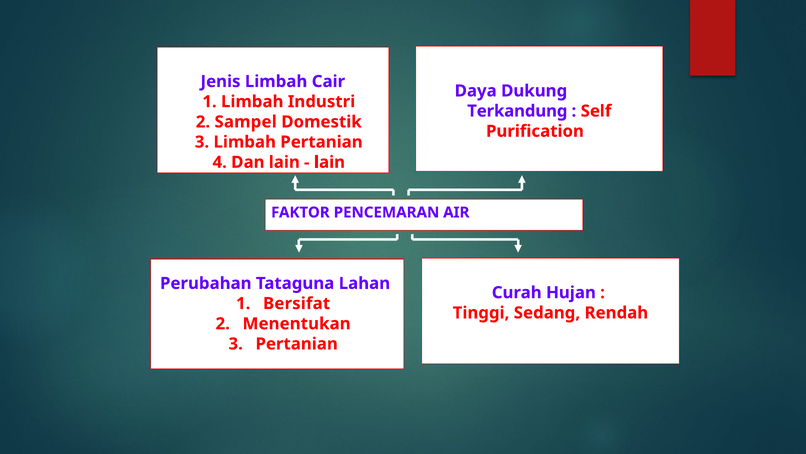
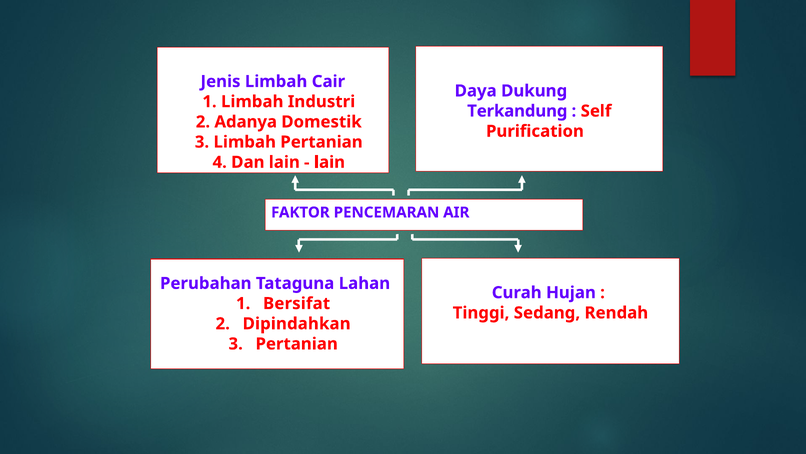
Sampel: Sampel -> Adanya (246, 122)
Menentukan: Menentukan -> Dipindahkan (297, 323)
